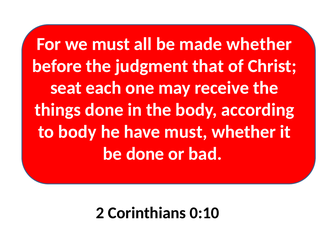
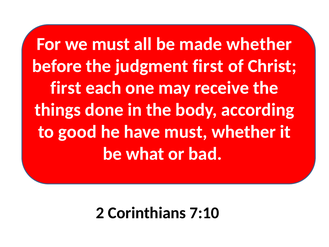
judgment that: that -> first (208, 66)
seat: seat -> first (66, 88)
to body: body -> good (77, 132)
be done: done -> what (145, 154)
0:10: 0:10 -> 7:10 (204, 213)
